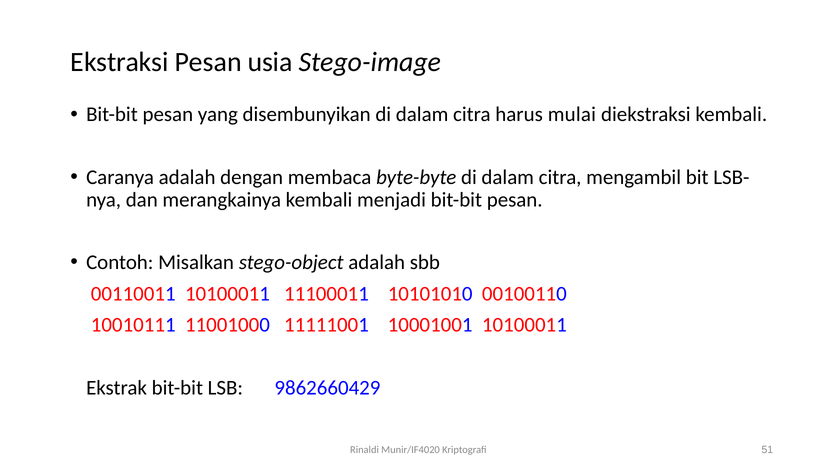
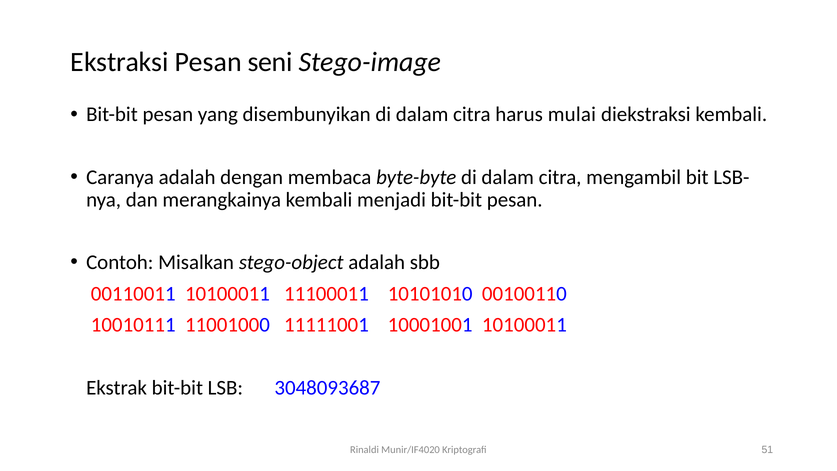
usia: usia -> seni (270, 62)
9862660429: 9862660429 -> 3048093687 (327, 388)
